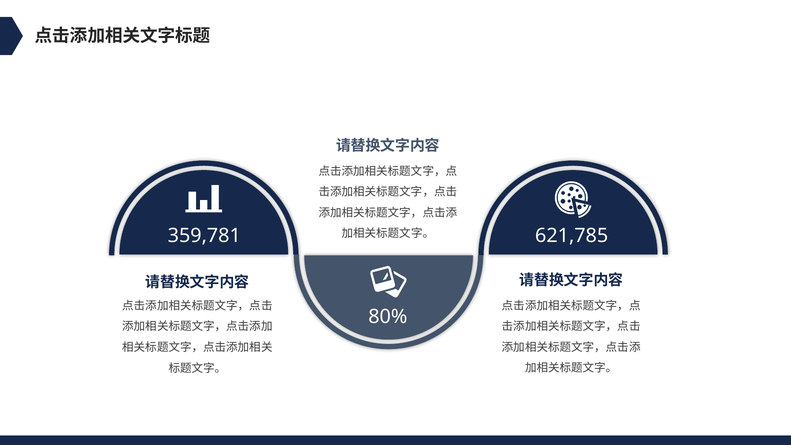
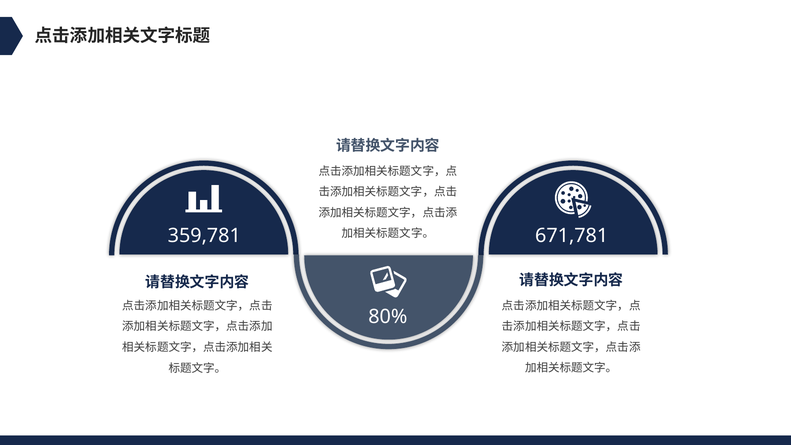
621,785: 621,785 -> 671,781 (572, 236)
